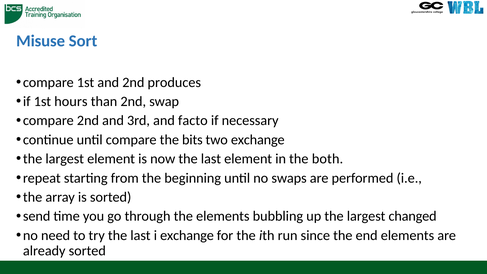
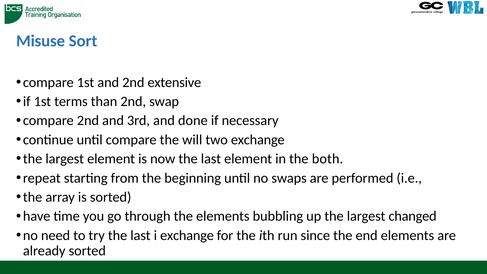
produces: produces -> extensive (174, 82)
hours: hours -> terms (71, 101)
facto: facto -> done (193, 121)
bits: bits -> will (192, 140)
send: send -> have (37, 216)
